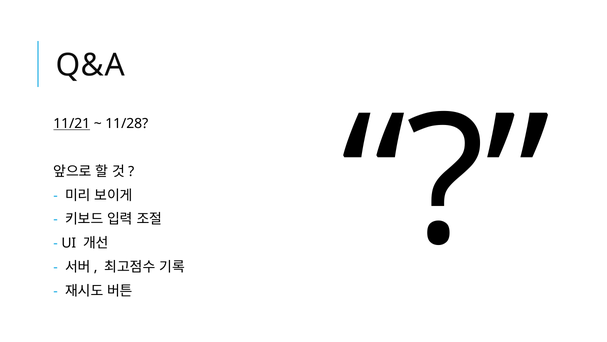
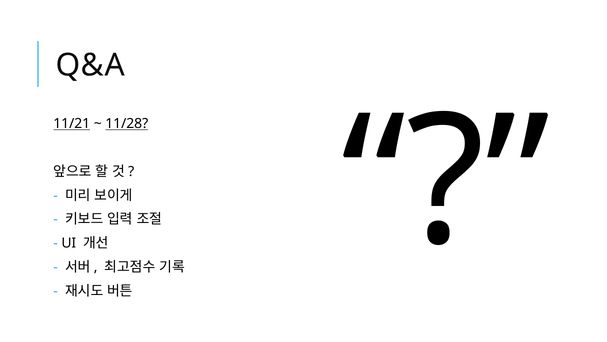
11/28 underline: none -> present (127, 124)
